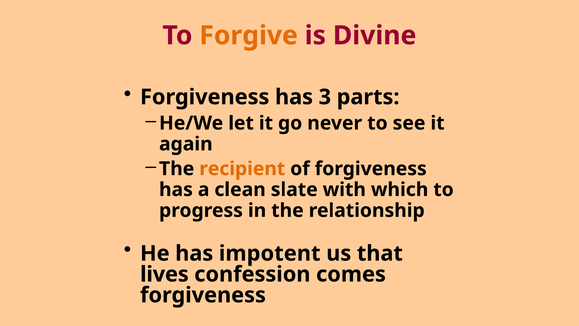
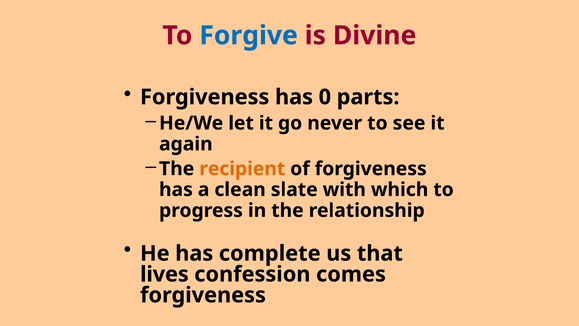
Forgive colour: orange -> blue (249, 36)
3: 3 -> 0 (325, 97)
impotent: impotent -> complete (270, 253)
